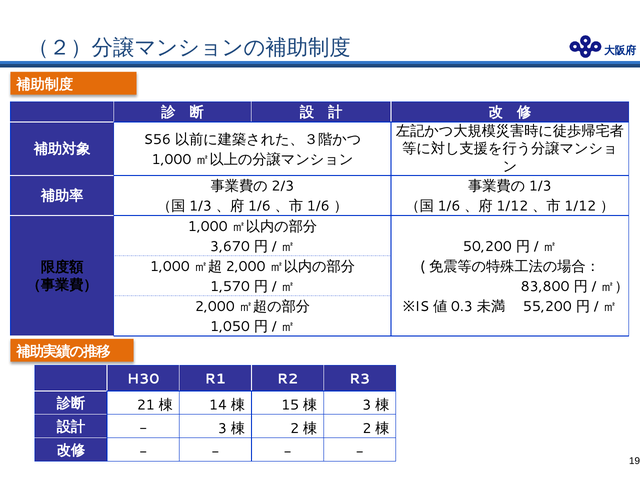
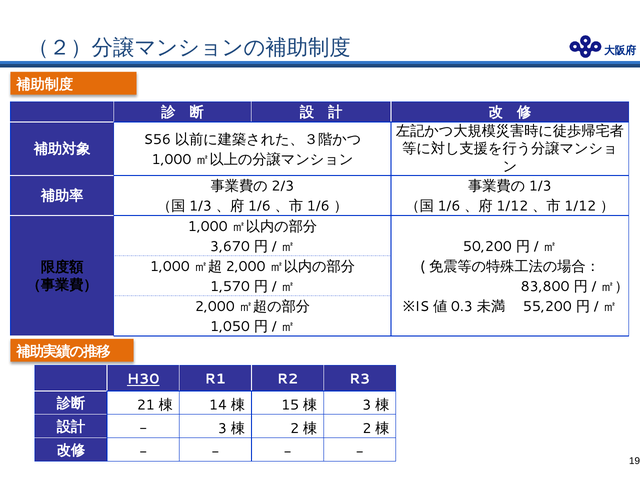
H30 underline: none -> present (143, 379)
